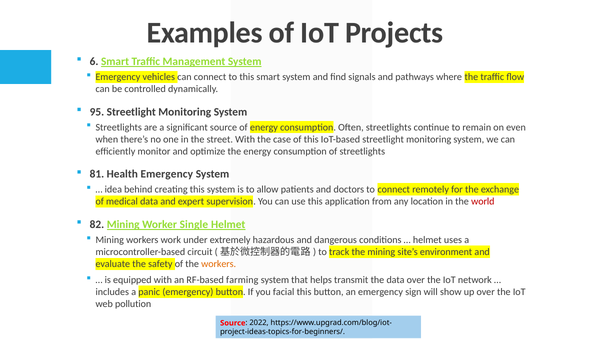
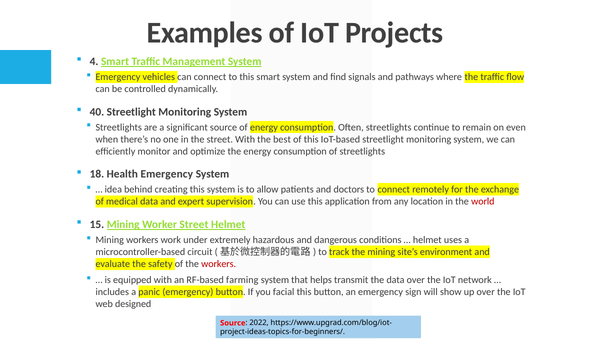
6: 6 -> 4 (94, 62)
95: 95 -> 40 (97, 112)
case: case -> best (282, 139)
81: 81 -> 18 (97, 174)
82: 82 -> 15 (97, 225)
Worker Single: Single -> Street (194, 225)
workers colour: orange -> red (219, 264)
pollution: pollution -> designed (133, 304)
